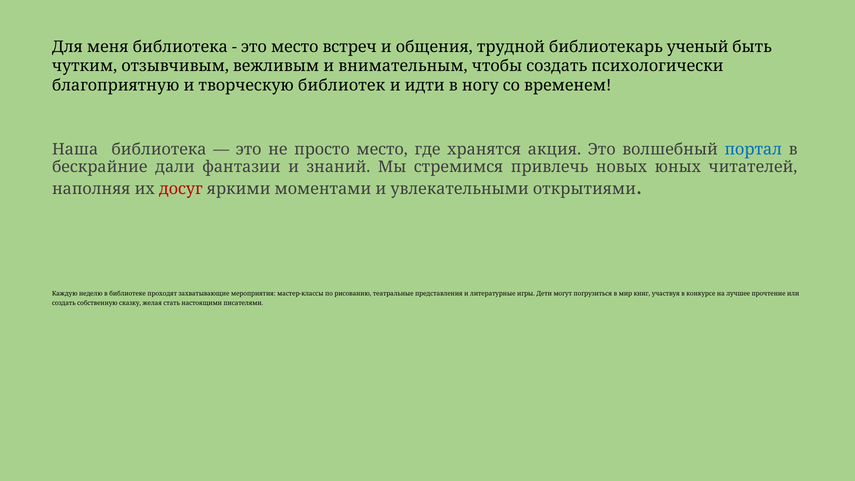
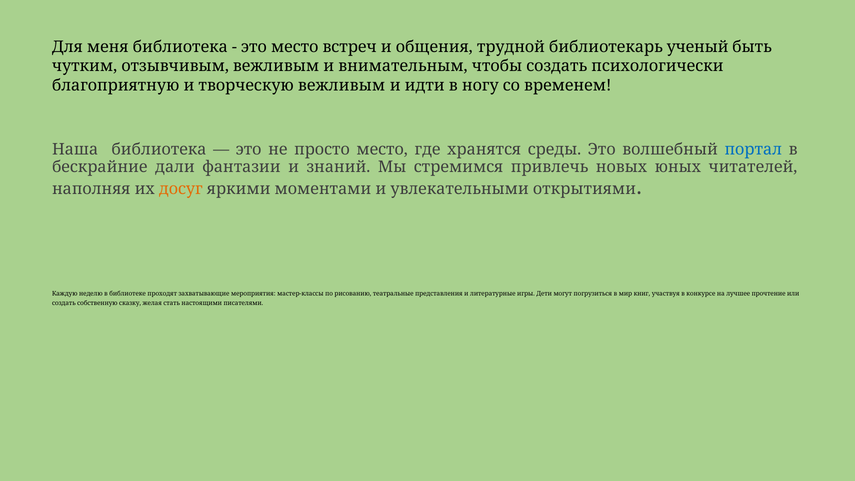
творческую библиотек: библиотек -> вежливым (342, 85)
акция: акция -> среды (555, 150)
досуг colour: red -> orange (181, 189)
